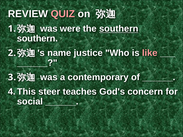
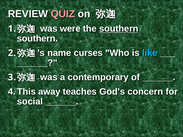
justice: justice -> curses (88, 53)
like colour: pink -> light blue (150, 53)
steer: steer -> away (49, 92)
